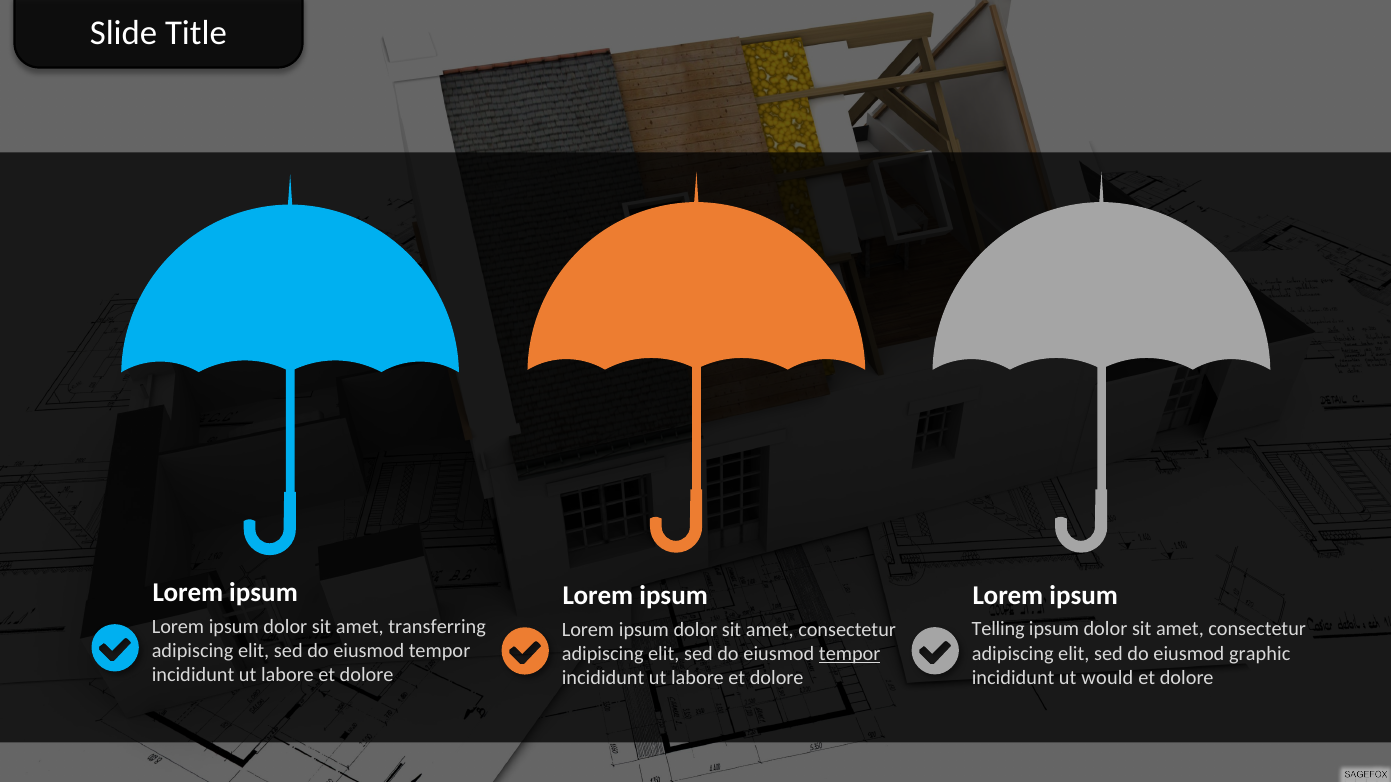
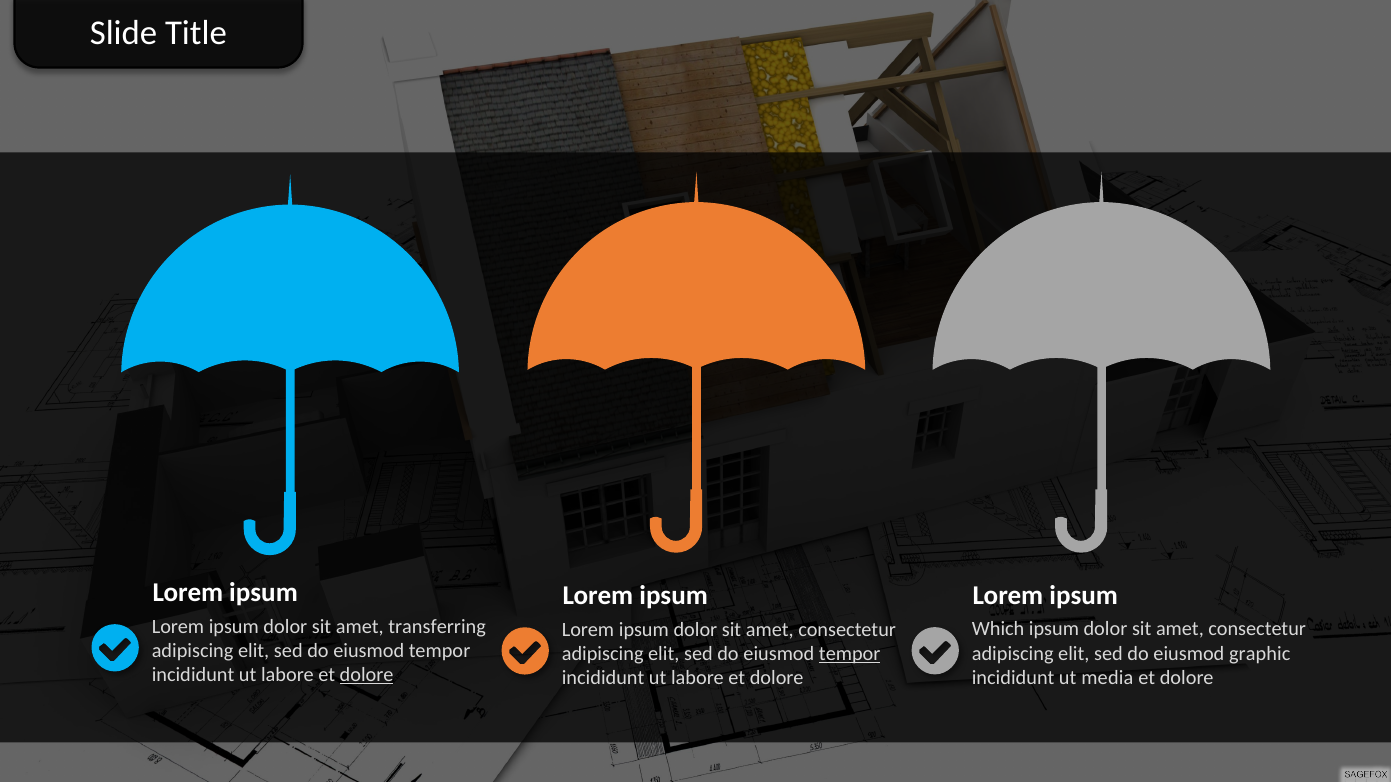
Telling: Telling -> Which (998, 630)
dolore underline: none -> present (367, 675)
would: would -> media (1107, 678)
